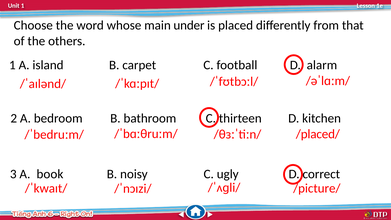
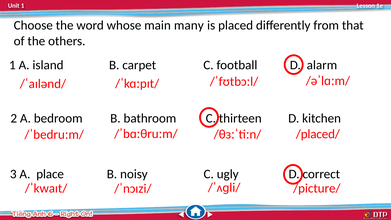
under: under -> many (189, 25)
book: book -> place (50, 174)
